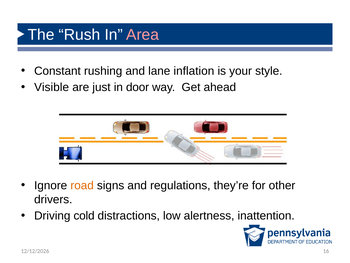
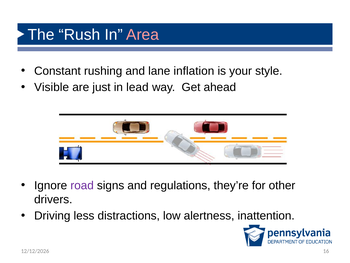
door: door -> lead (137, 87)
road colour: orange -> purple (82, 185)
cold: cold -> less (84, 215)
